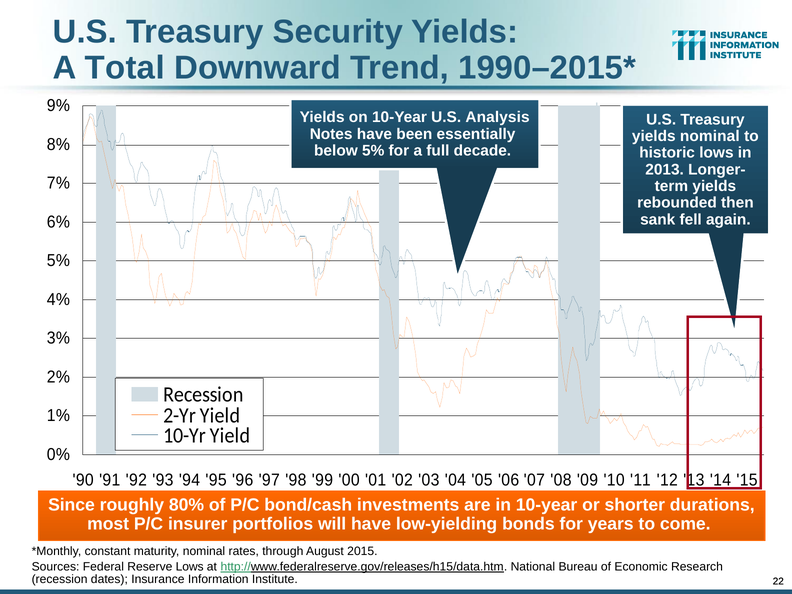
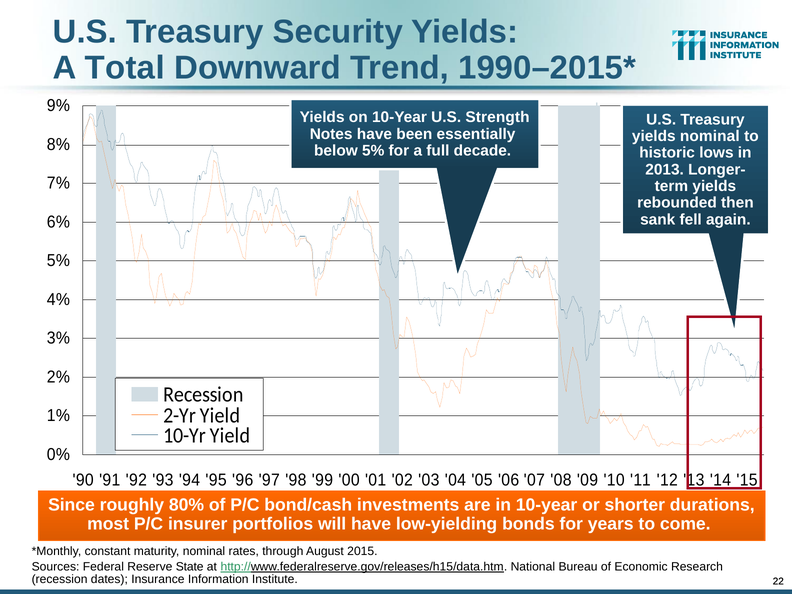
Analysis: Analysis -> Strength (498, 117)
Reserve Lows: Lows -> State (190, 567)
